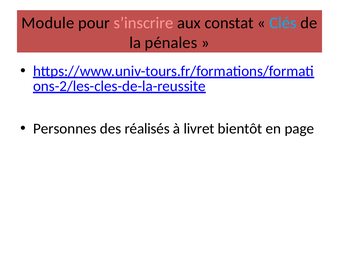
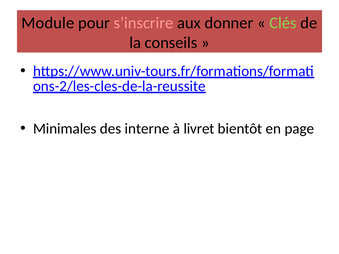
constat: constat -> donner (229, 23)
Clés colour: light blue -> light green (283, 23)
pénales: pénales -> conseils (171, 43)
Personnes: Personnes -> Minimales (65, 129)
réalisés: réalisés -> interne (147, 129)
